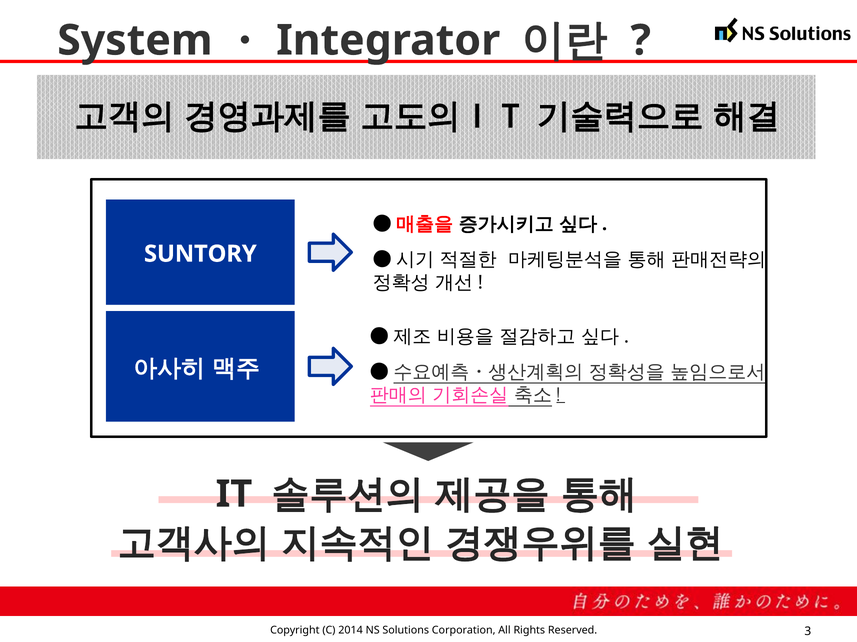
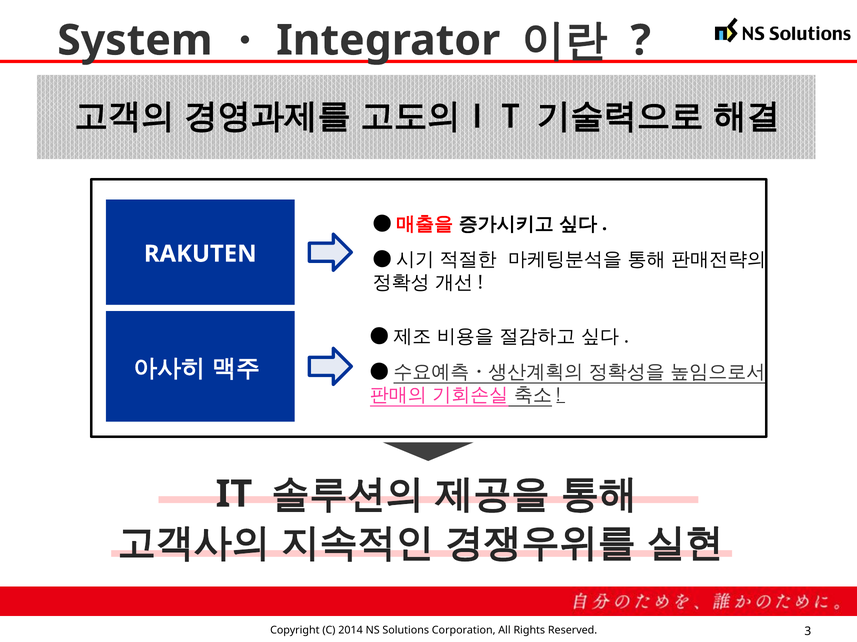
SUNTORY: SUNTORY -> RAKUTEN (200, 254)
